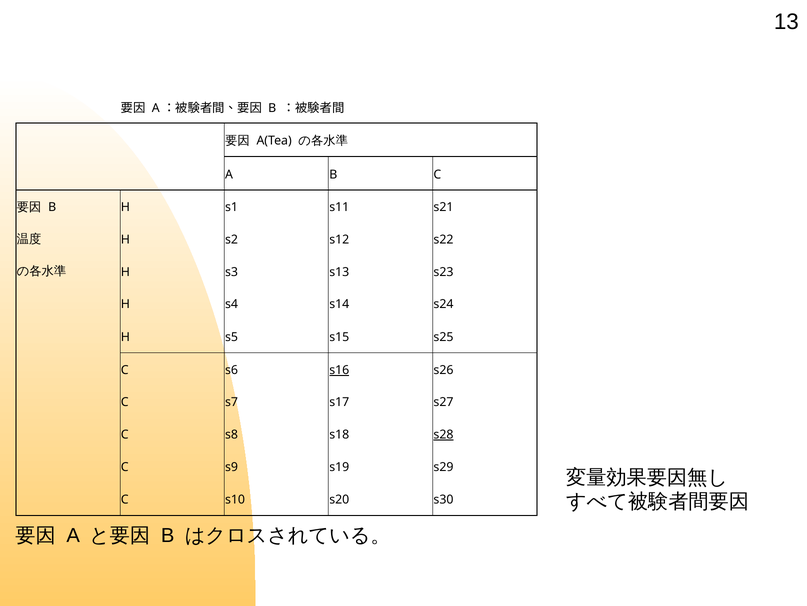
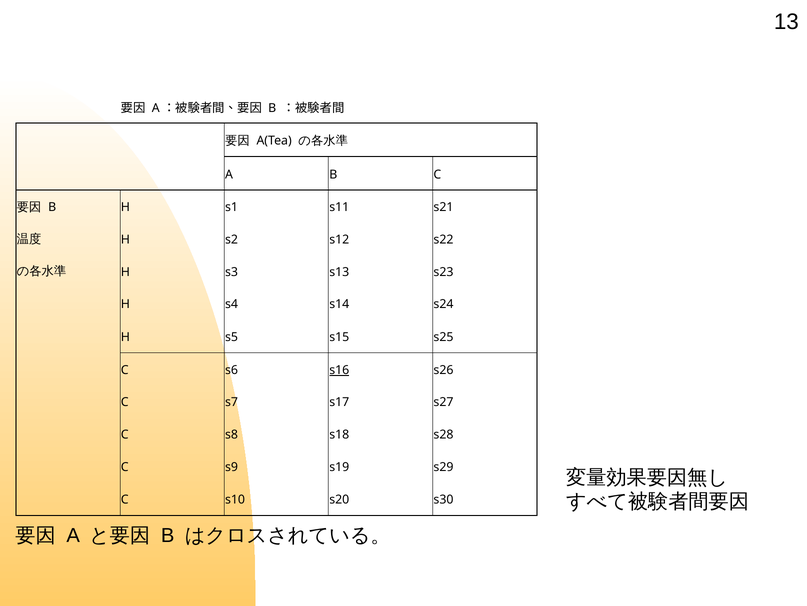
s28 underline: present -> none (443, 434)
